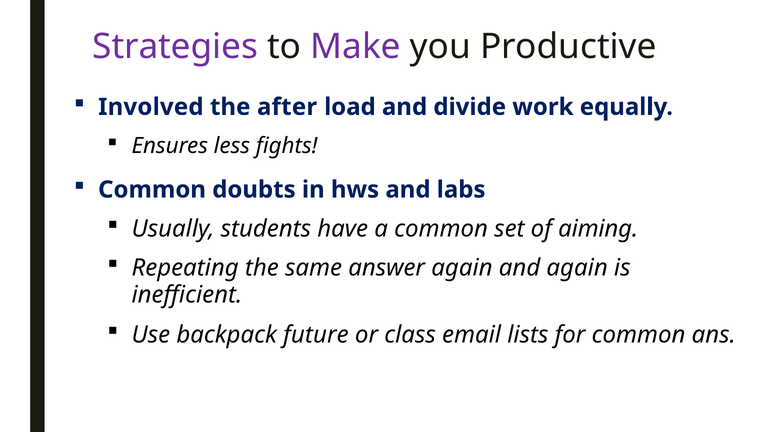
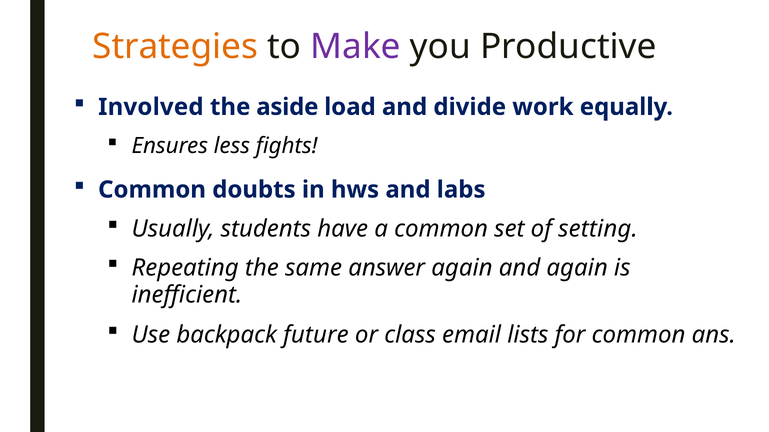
Strategies colour: purple -> orange (175, 47)
after: after -> aside (287, 107)
aiming: aiming -> setting (598, 229)
